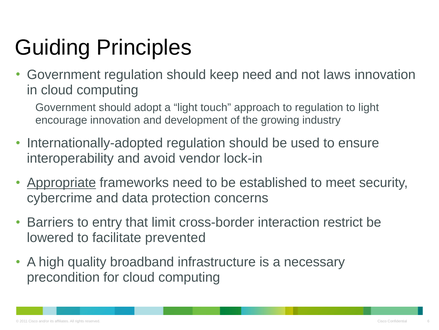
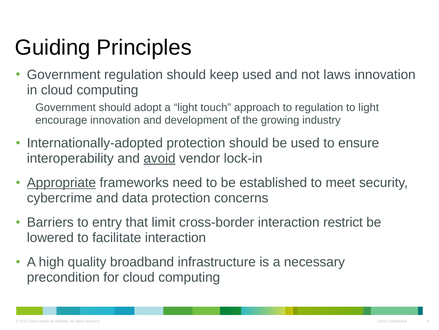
keep need: need -> used (257, 75)
Internationally-adopted regulation: regulation -> protection (196, 143)
avoid underline: none -> present (160, 158)
facilitate prevented: prevented -> interaction (175, 237)
